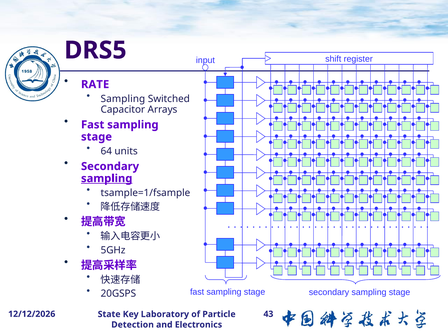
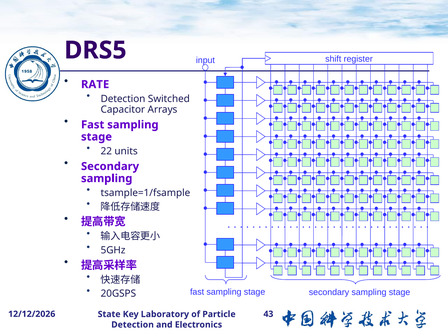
Sampling: Sampling -> Detection (123, 99)
64: 64 -> 22 (106, 151)
sampling underline: present -> none (107, 178)
